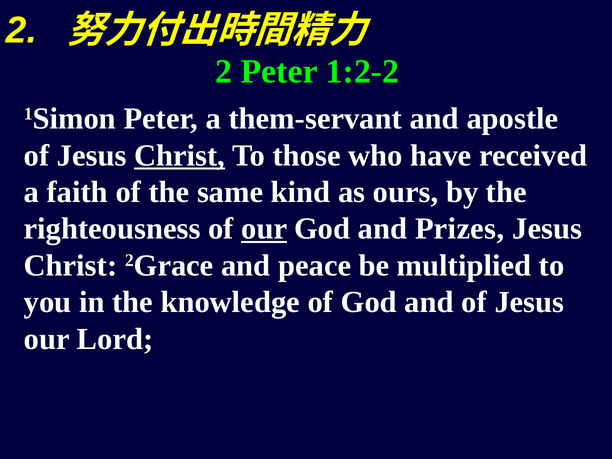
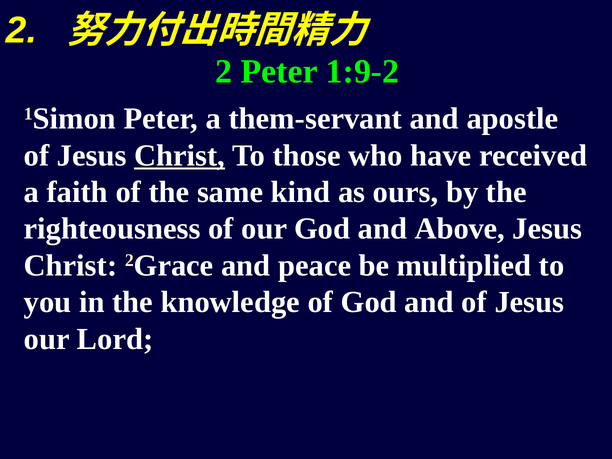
1:2-2: 1:2-2 -> 1:9-2 (363, 72)
our underline: present -> none (264, 229)
Prizes: Prizes -> Above (460, 229)
